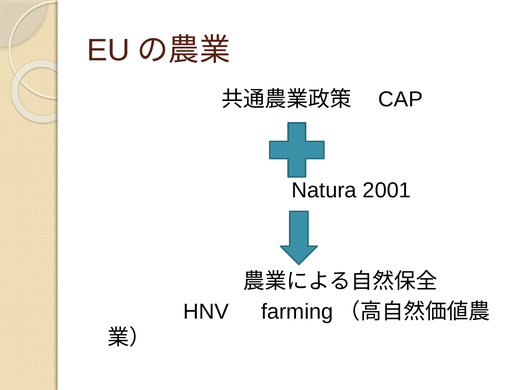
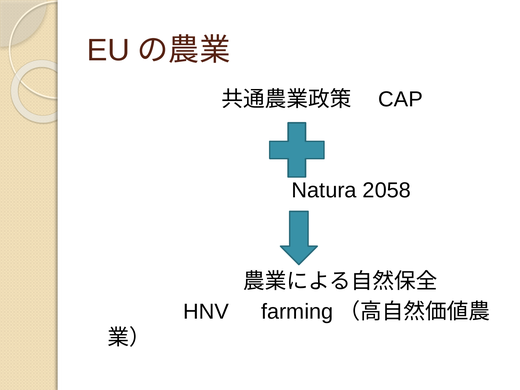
2001: 2001 -> 2058 (387, 190)
